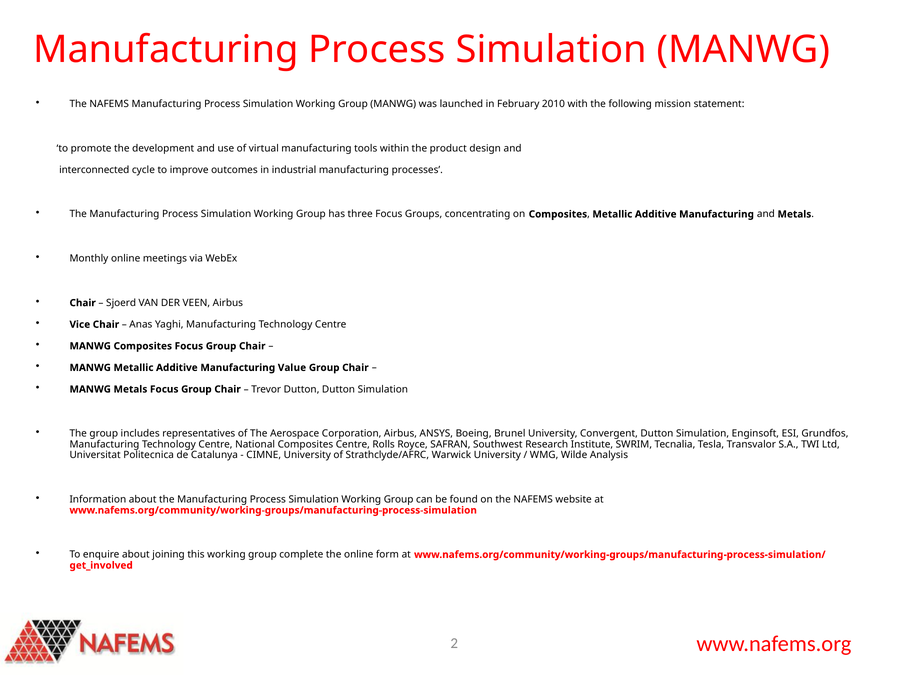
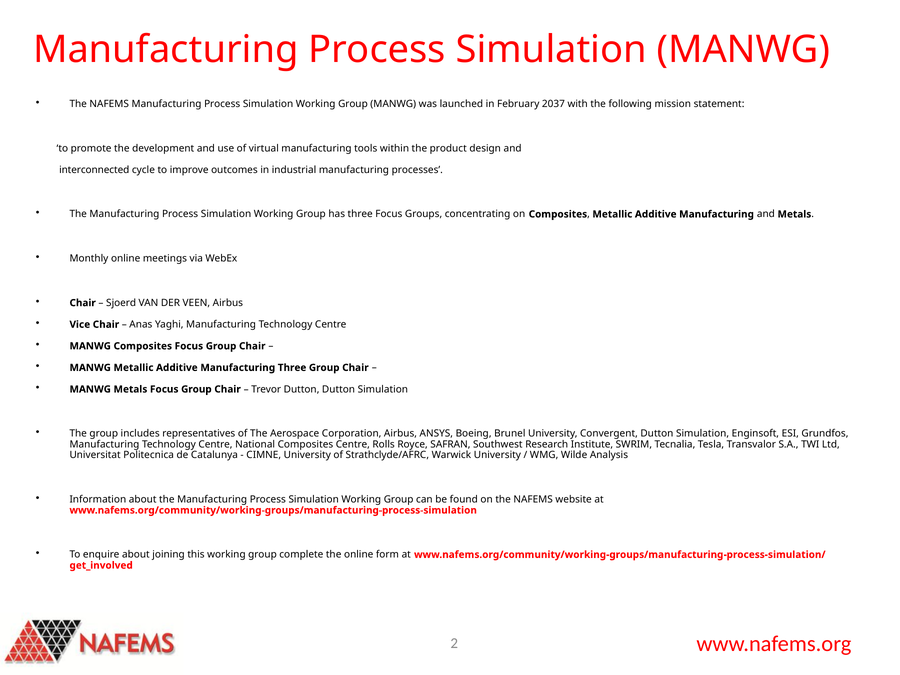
2010: 2010 -> 2037 (553, 104)
Manufacturing Value: Value -> Three (292, 368)
